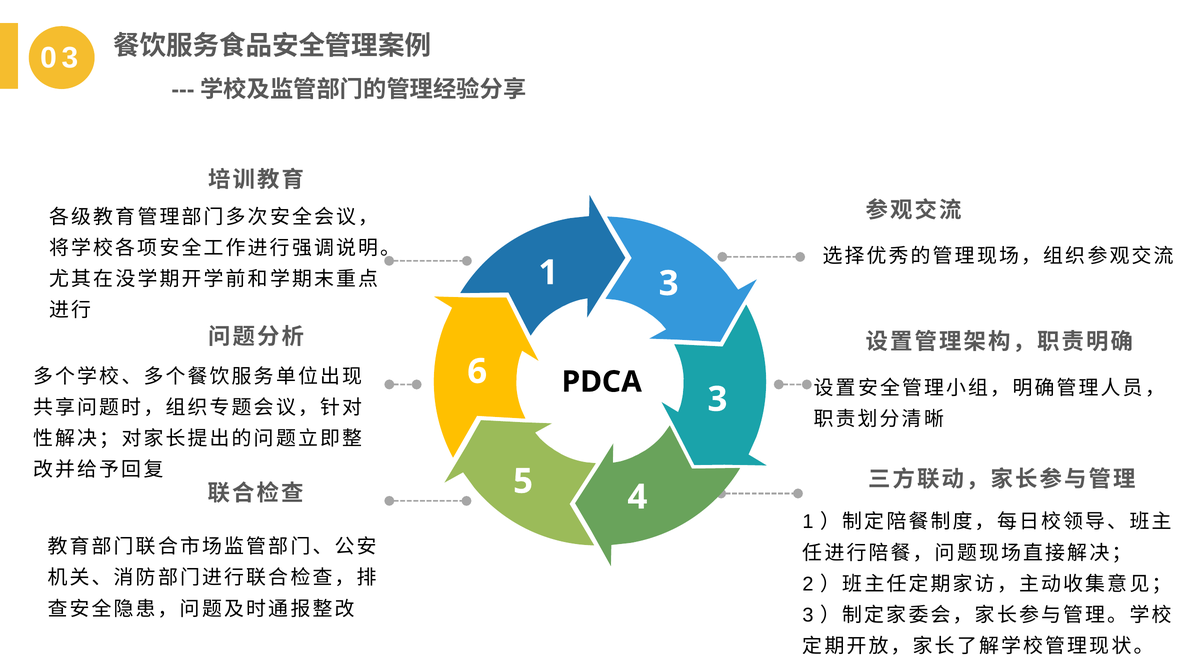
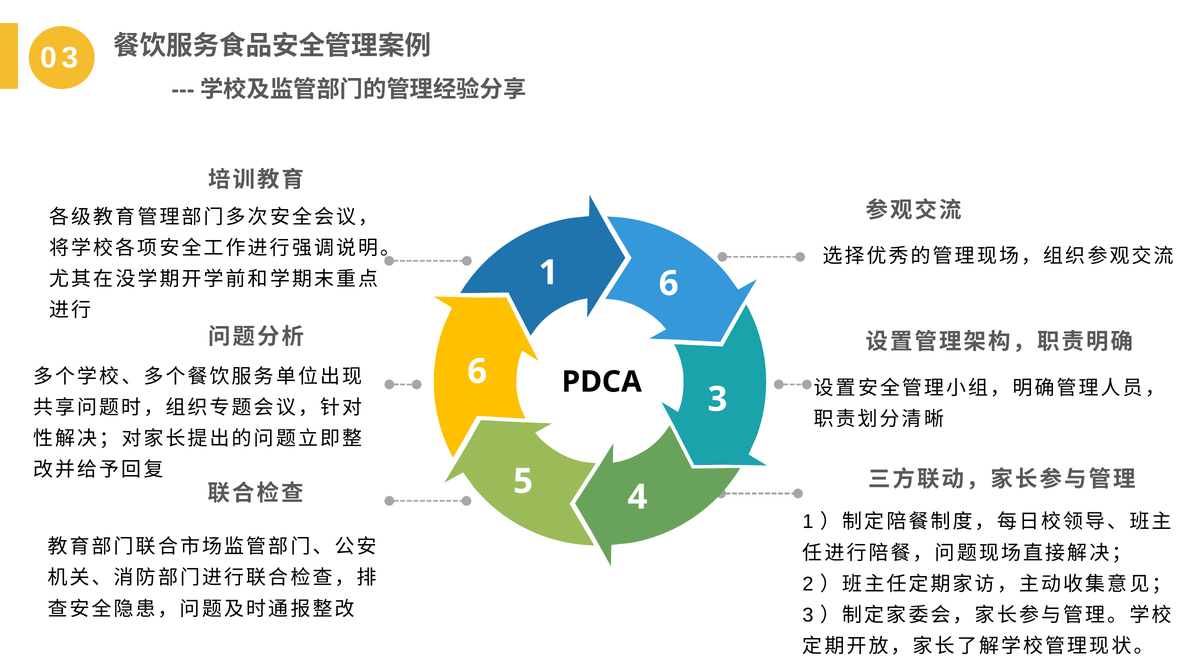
1 3: 3 -> 6 (669, 284)
